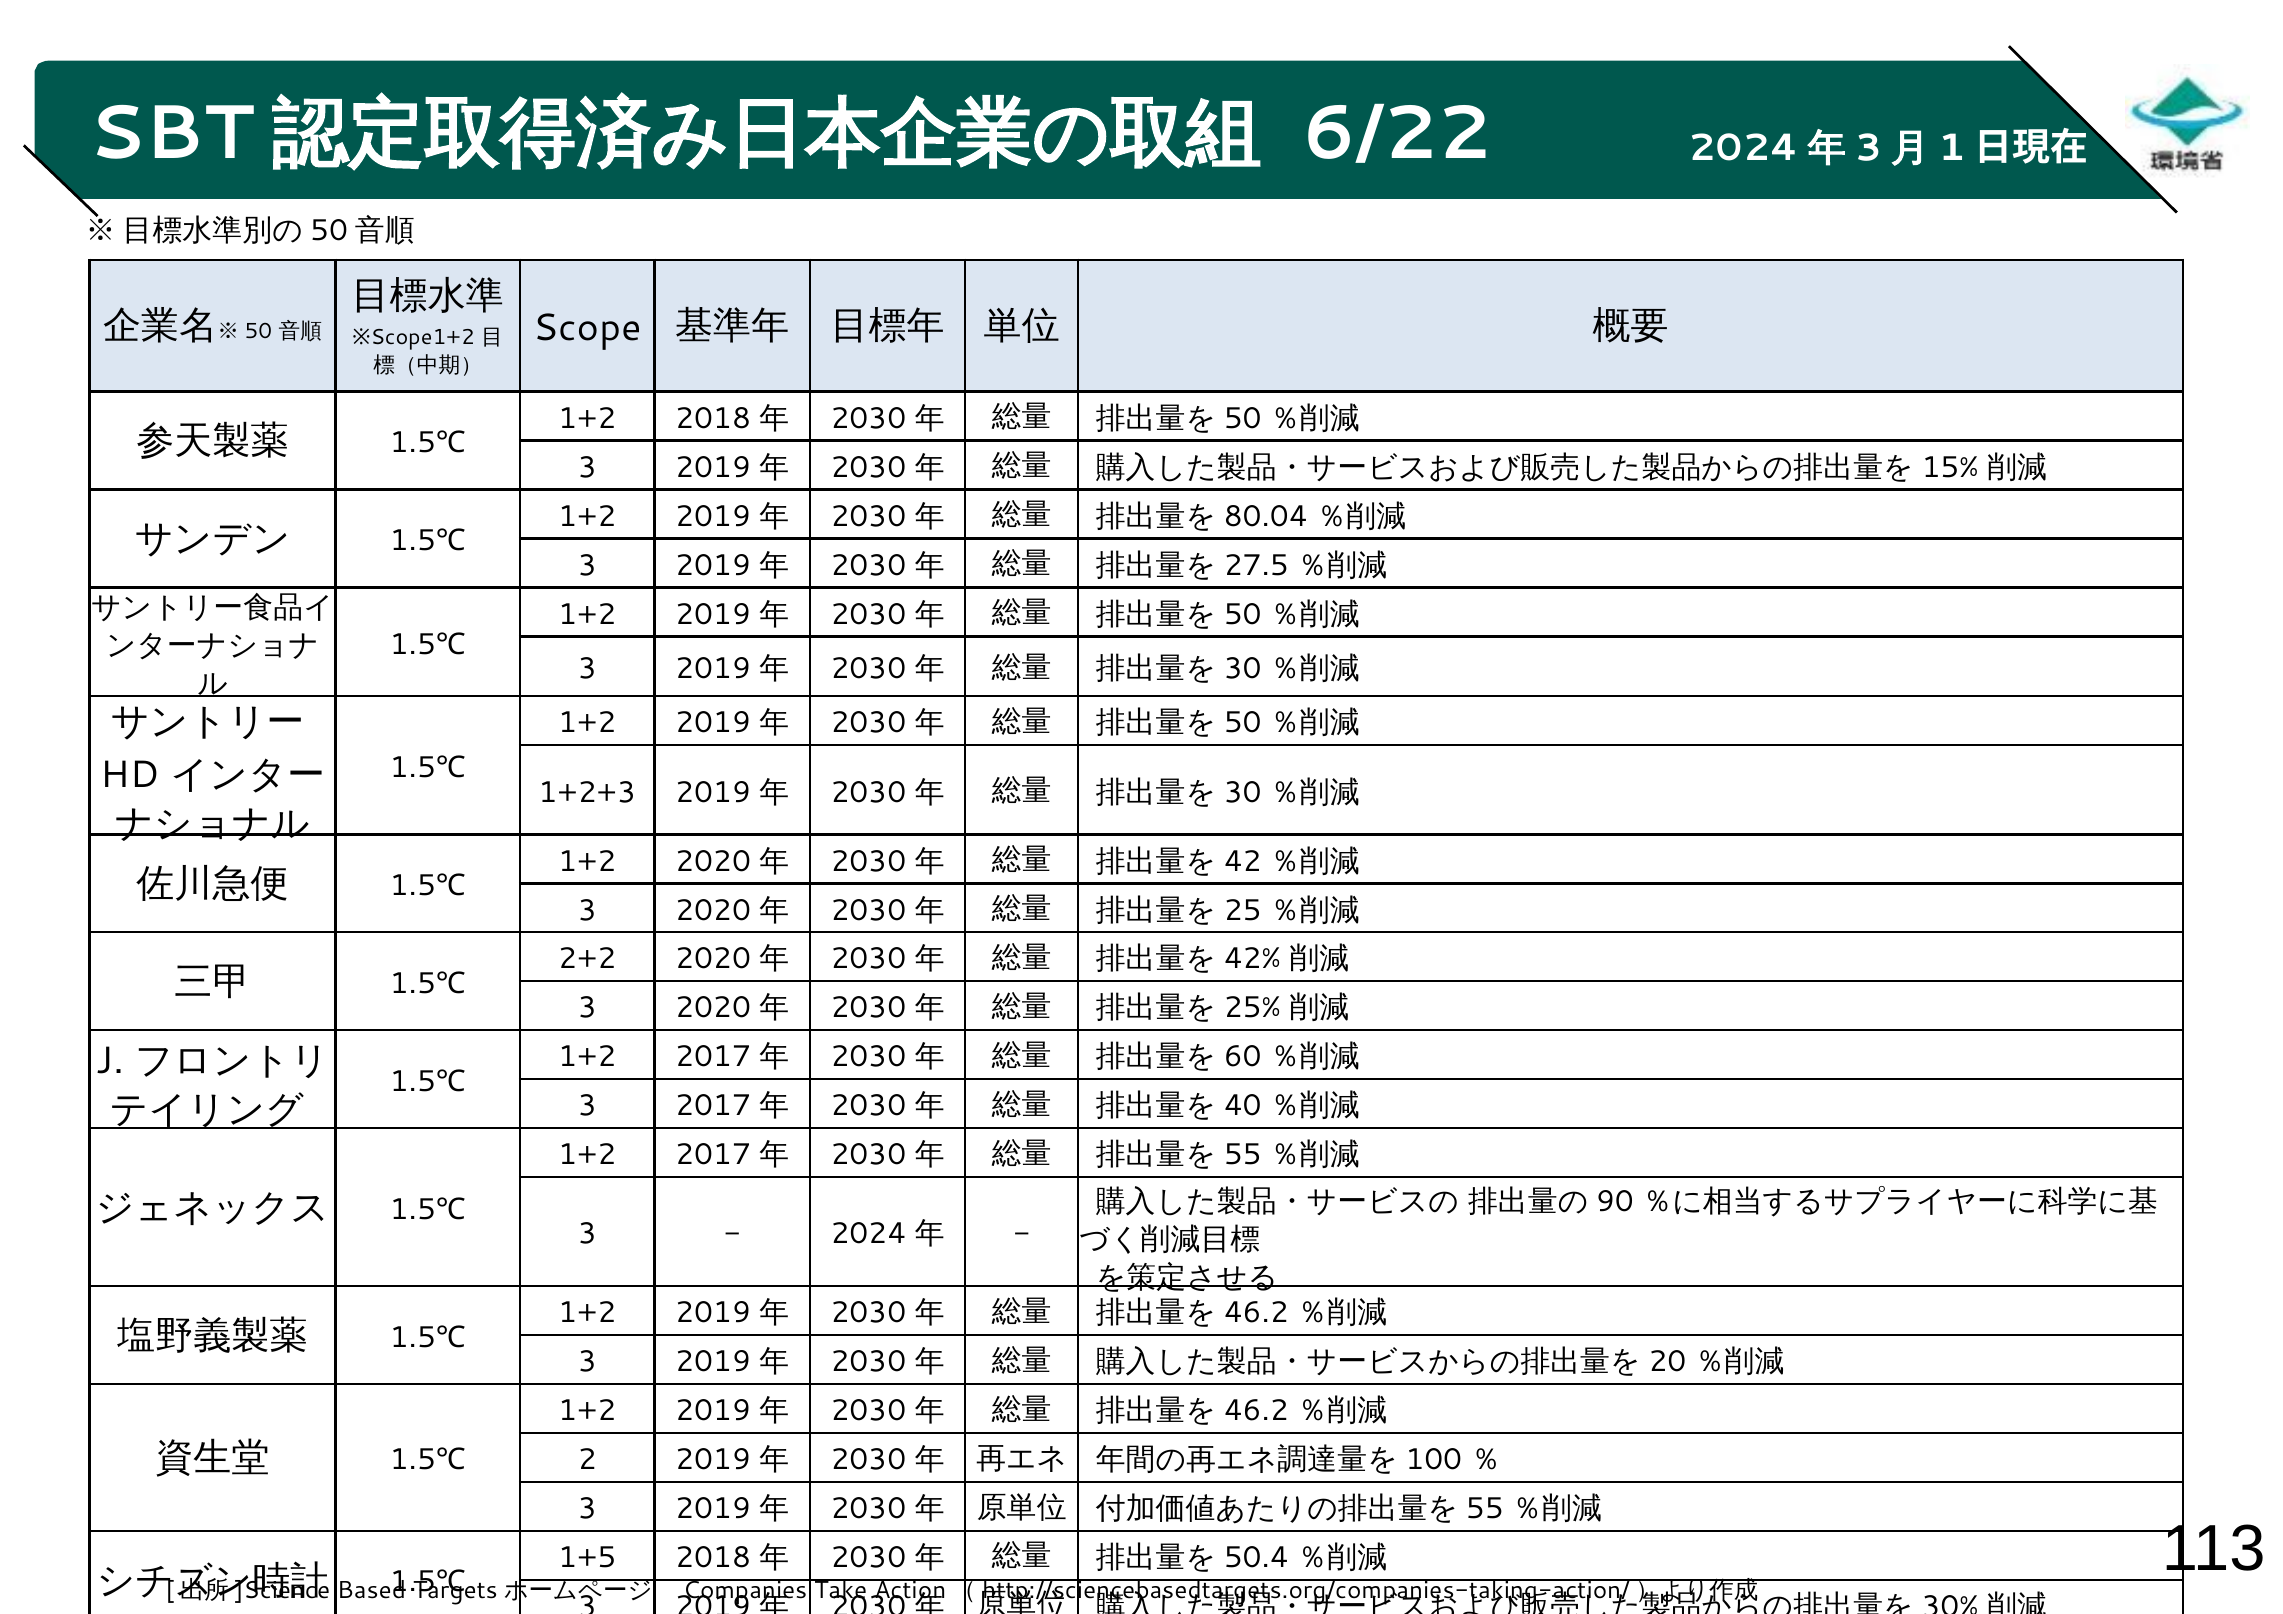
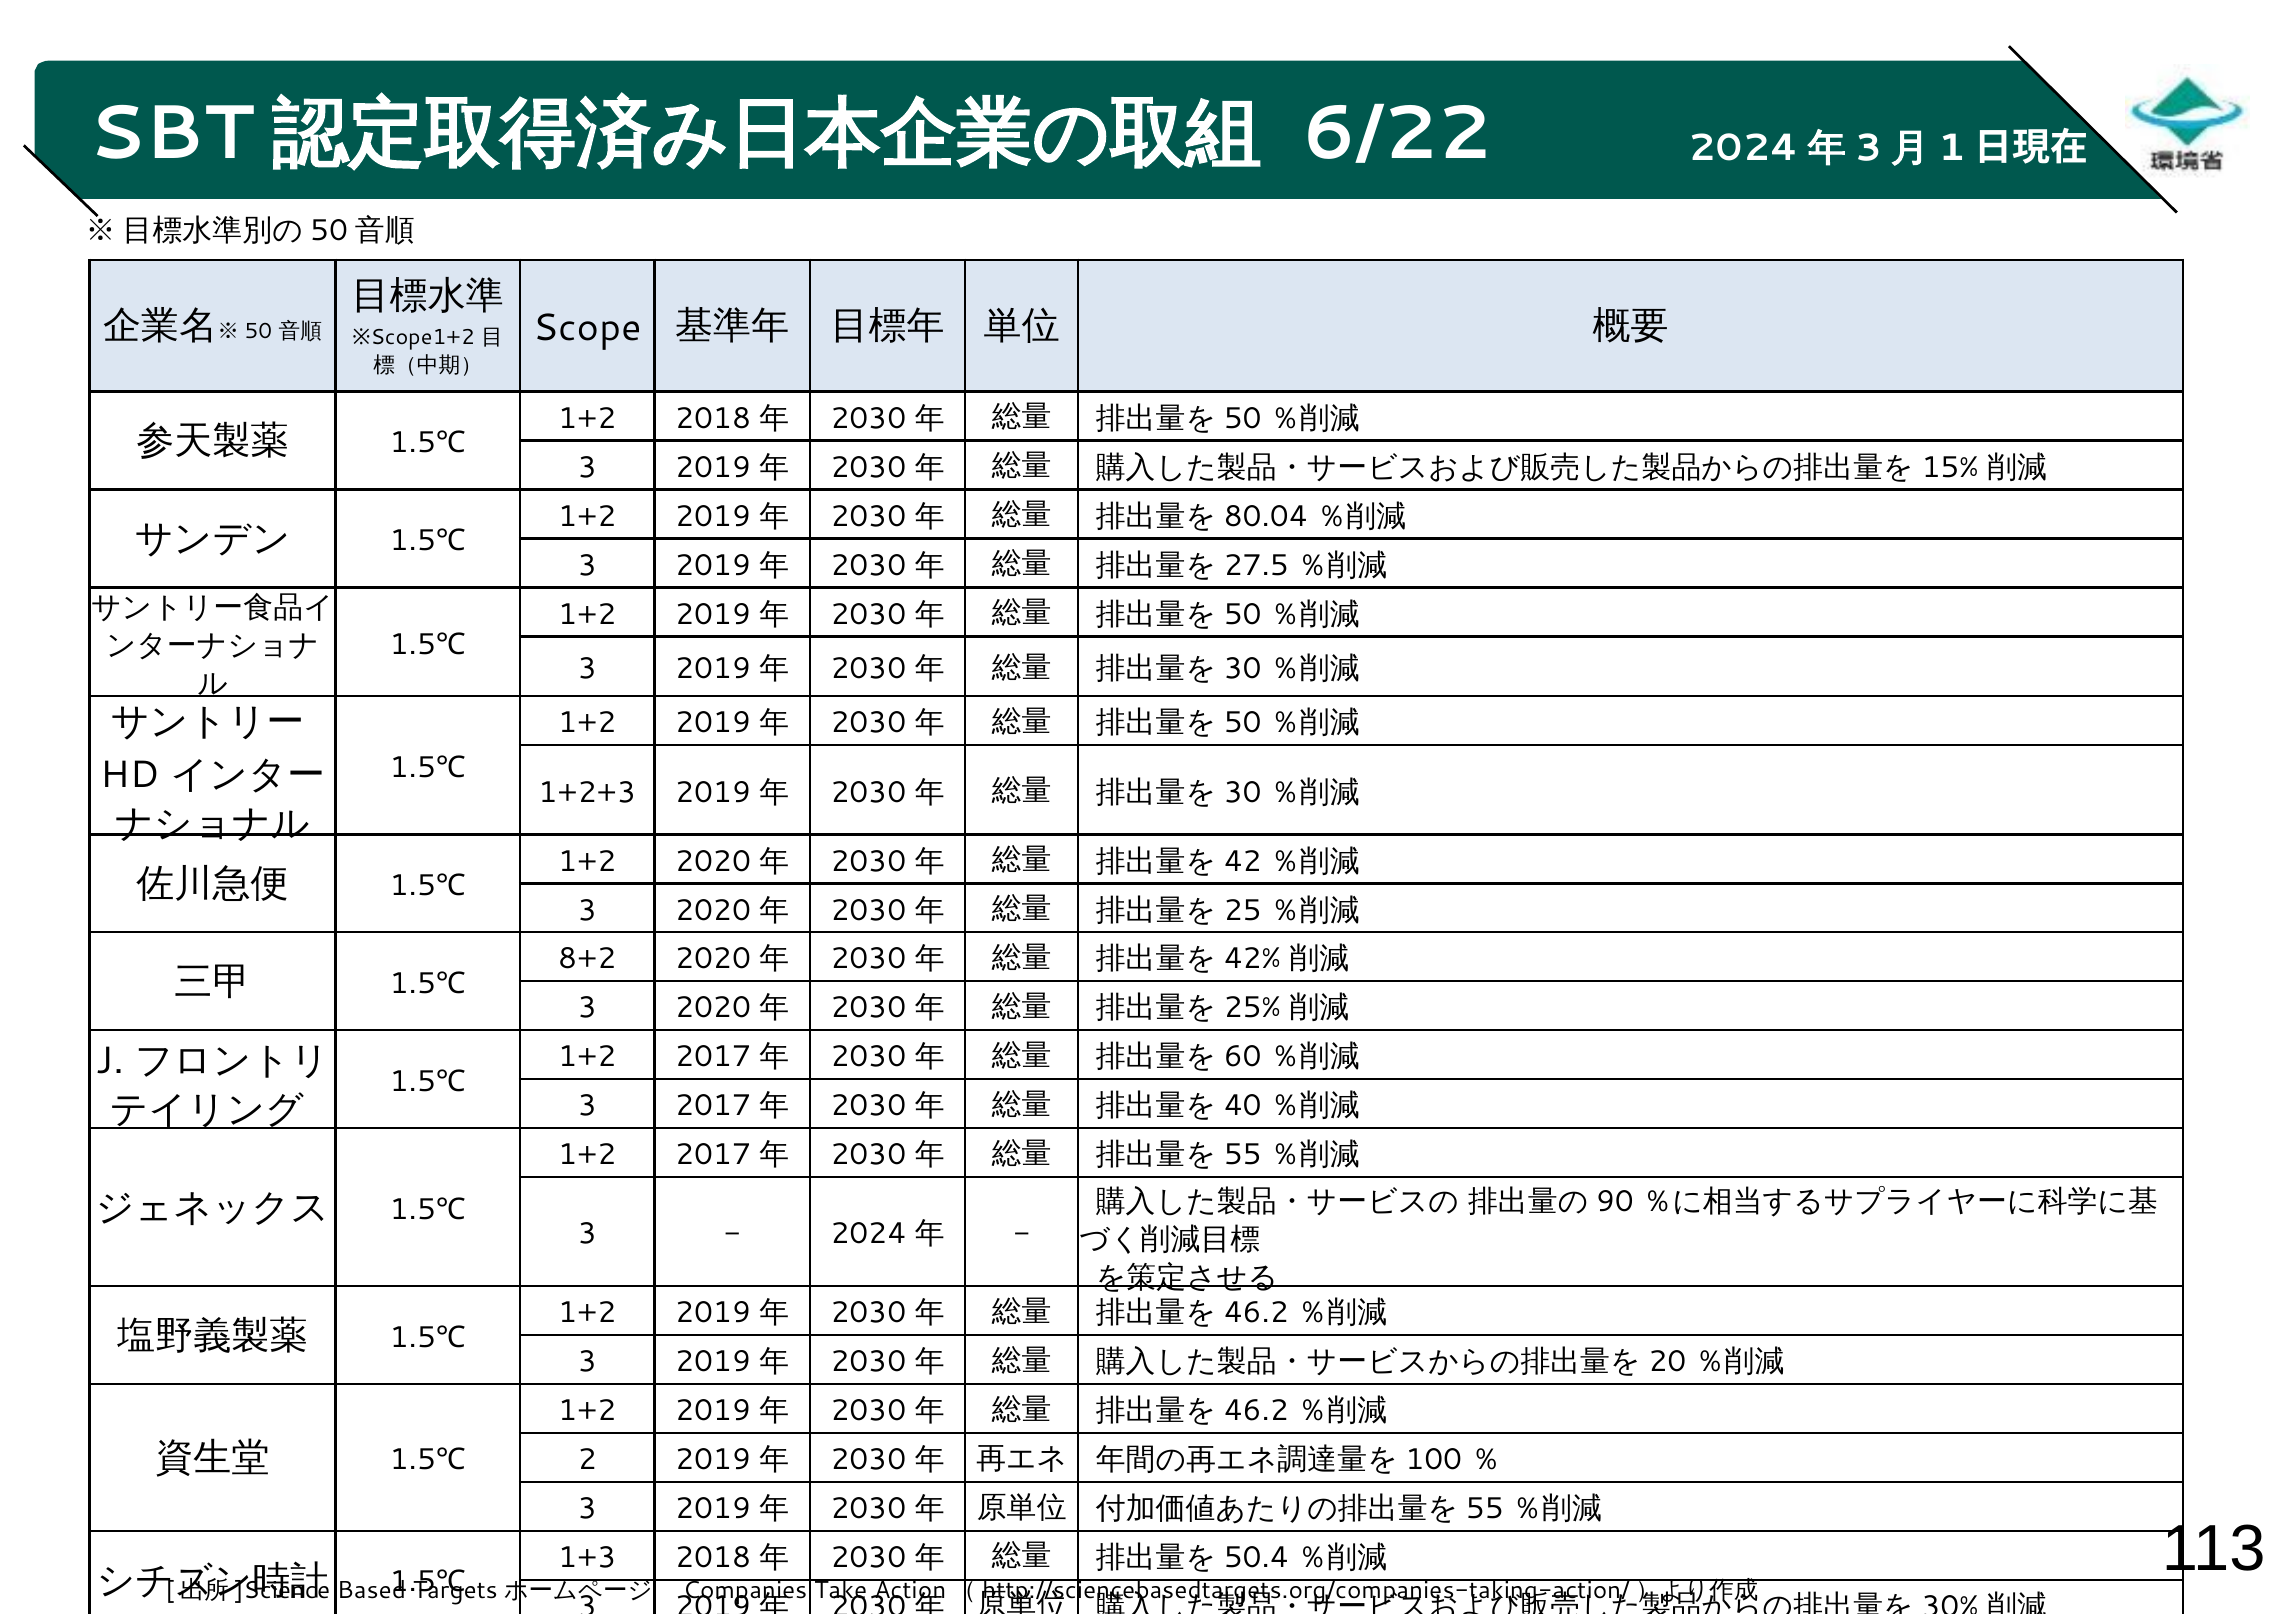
2+2: 2+2 -> 8+2 (587, 959)
1+5: 1+5 -> 1+3 (587, 1558)
